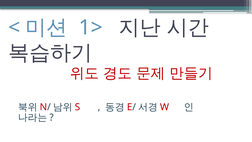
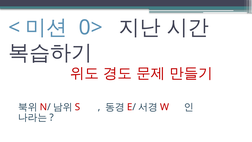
1>: 1> -> 0> (91, 28)
